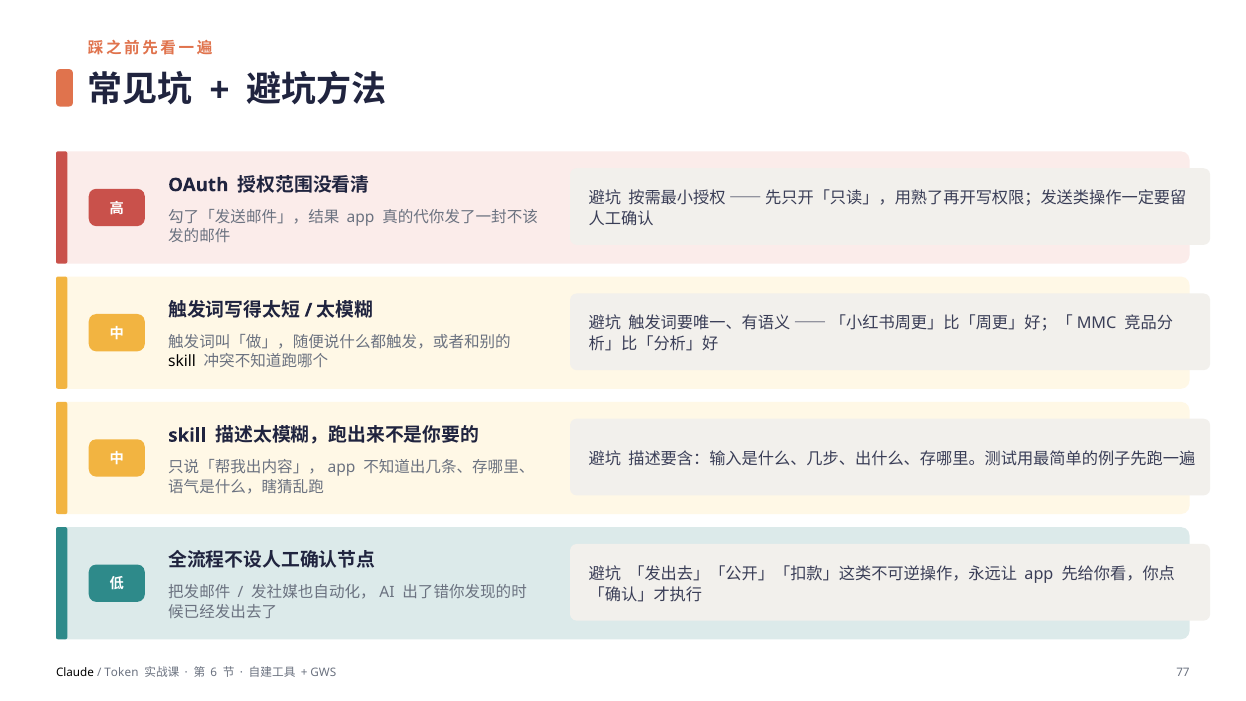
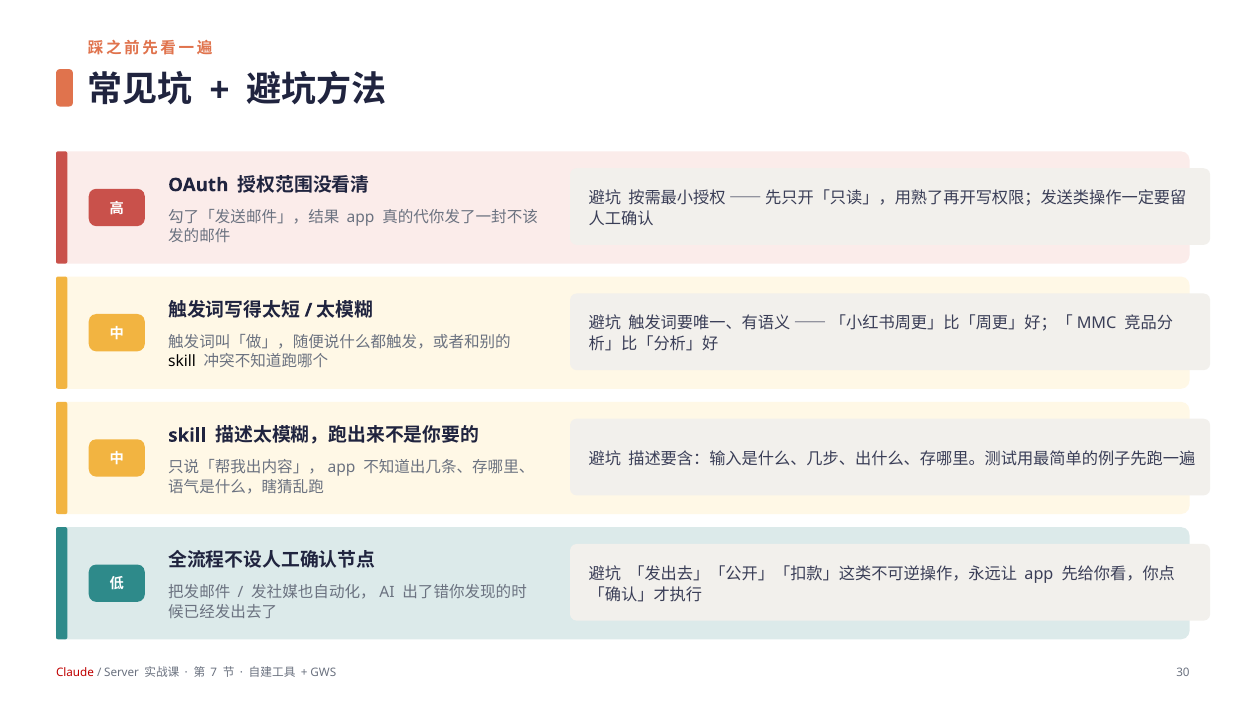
Claude colour: black -> red (75, 673)
Token: Token -> Server (122, 673)
6: 6 -> 7 (214, 673)
77: 77 -> 30 (1183, 673)
